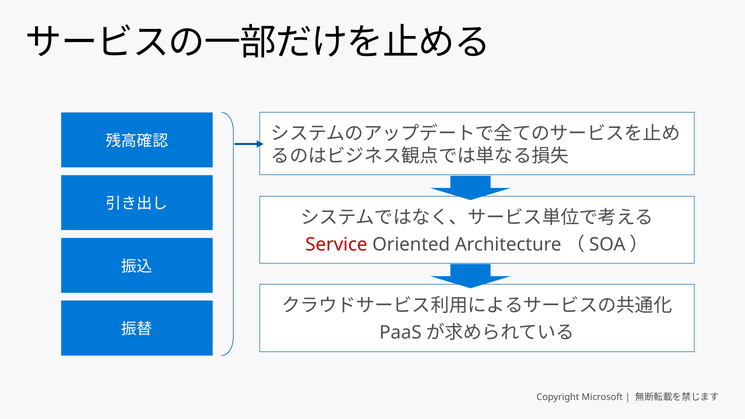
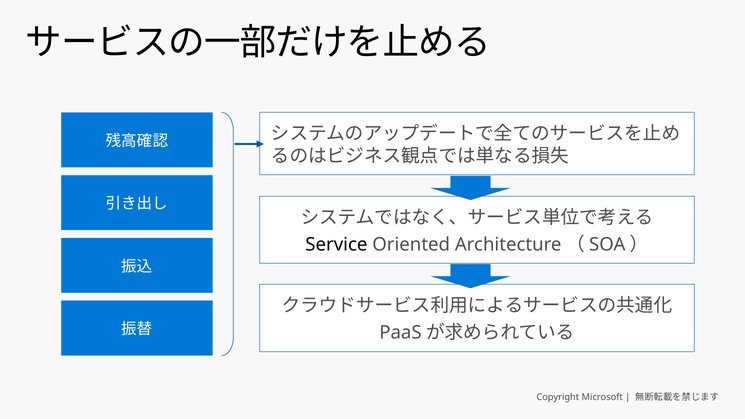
Service colour: red -> black (336, 245)
